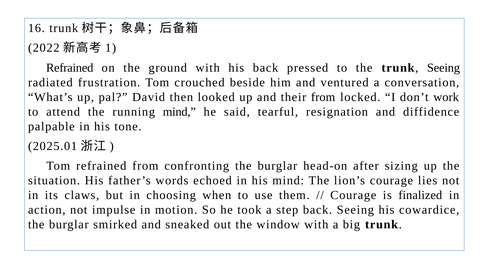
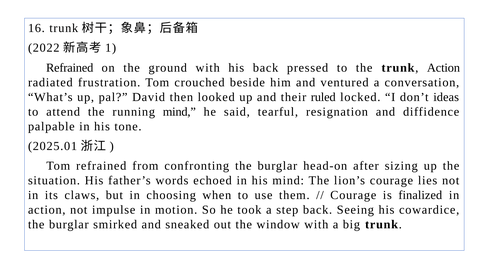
trunk Seeing: Seeing -> Action (444, 68)
their from: from -> ruled (323, 97)
work: work -> ideas (446, 97)
